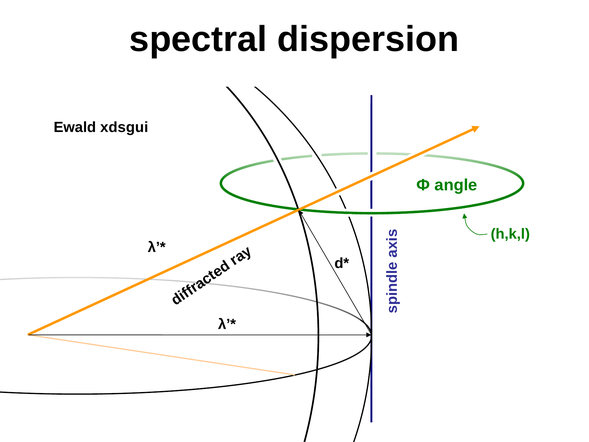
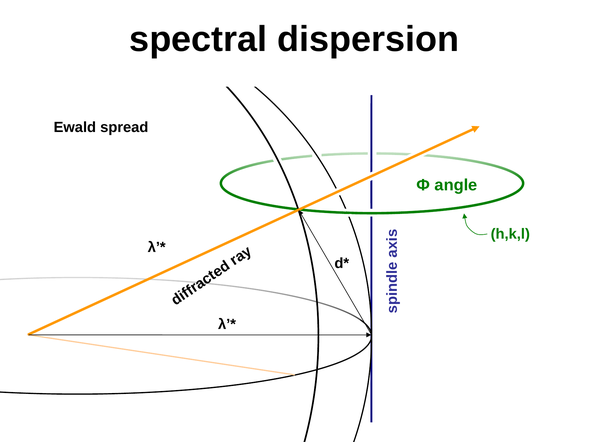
xdsgui: xdsgui -> spread (124, 127)
